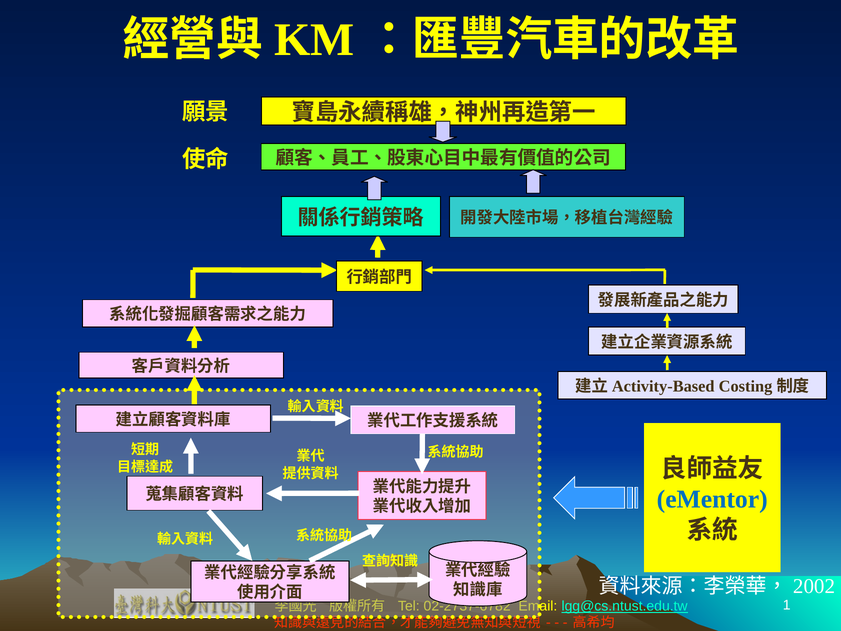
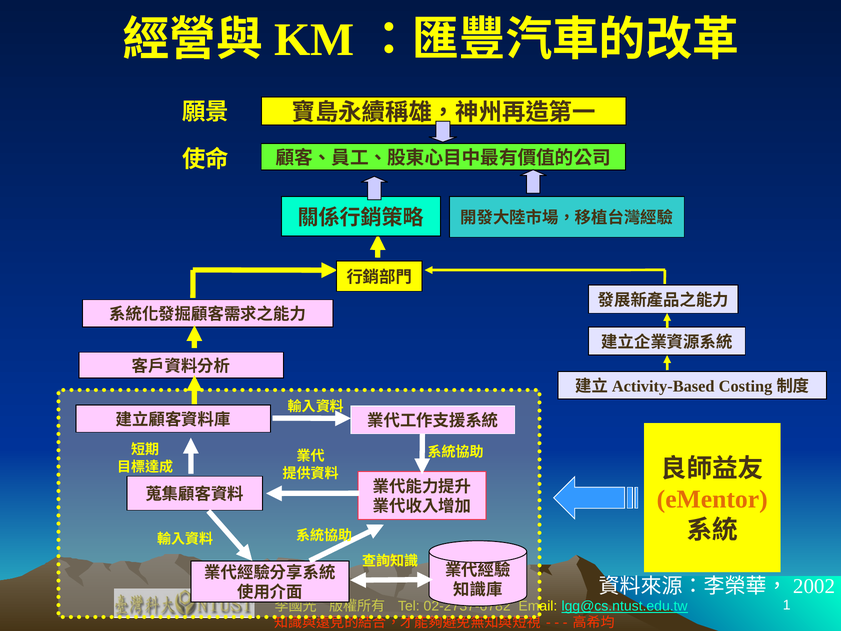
eMentor colour: blue -> orange (712, 499)
